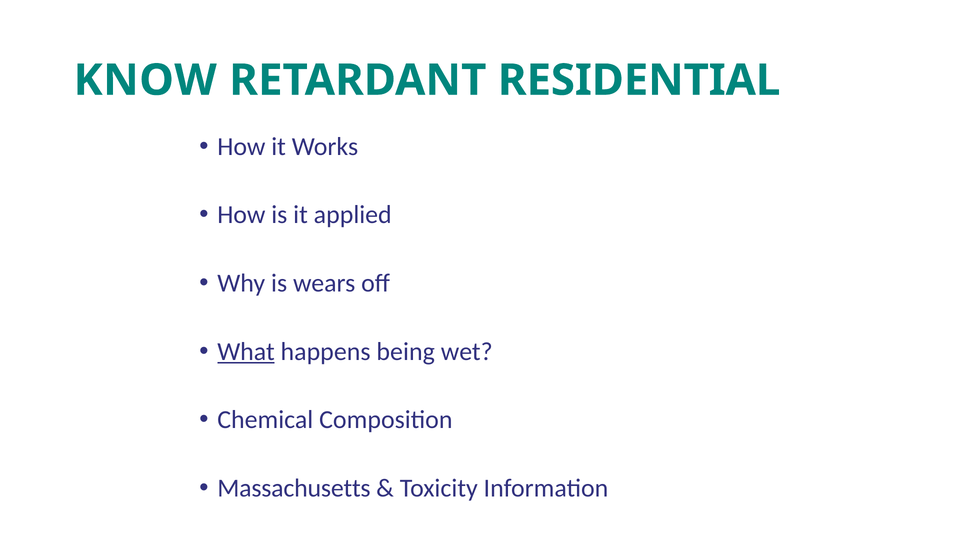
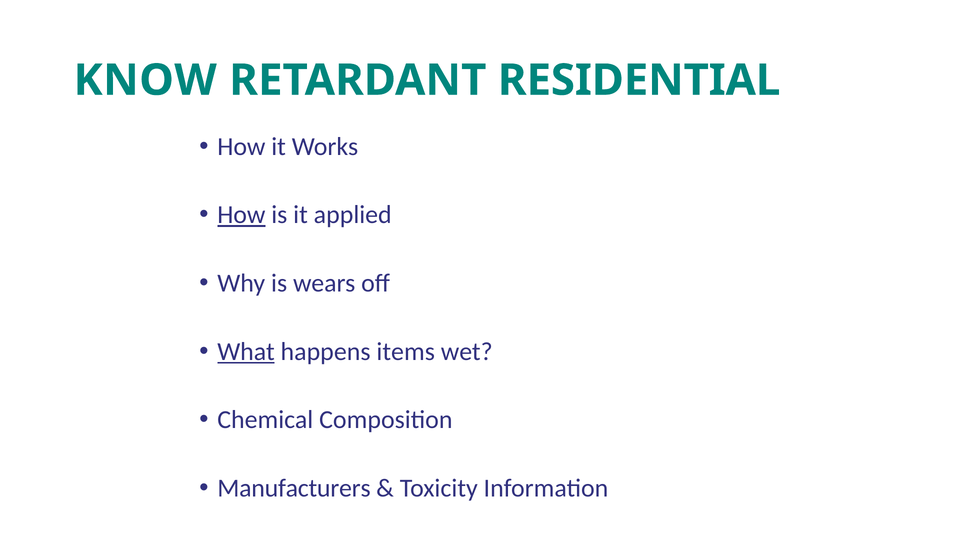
How underline: none -> present (241, 215)
being: being -> items (406, 352)
Massachusetts: Massachusetts -> Manufacturers (294, 488)
